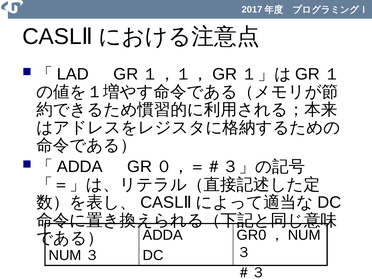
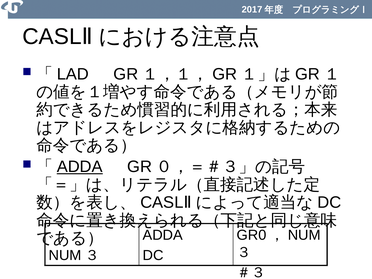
ADDA underline: none -> present (80, 167)
